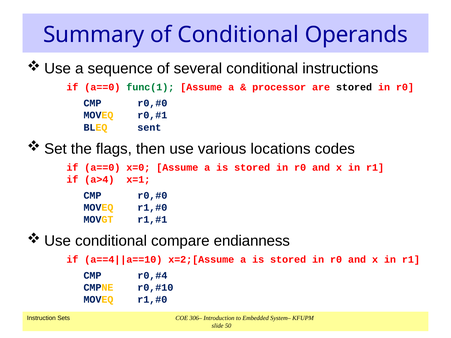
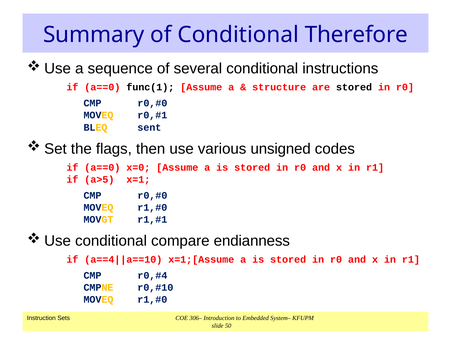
Operands: Operands -> Therefore (356, 35)
func(1 colour: green -> black (150, 87)
processor: processor -> structure (279, 87)
locations: locations -> unsigned (281, 149)
a>4: a>4 -> a>5 (99, 180)
x=2;[Assume: x=2;[Assume -> x=1;[Assume (201, 260)
